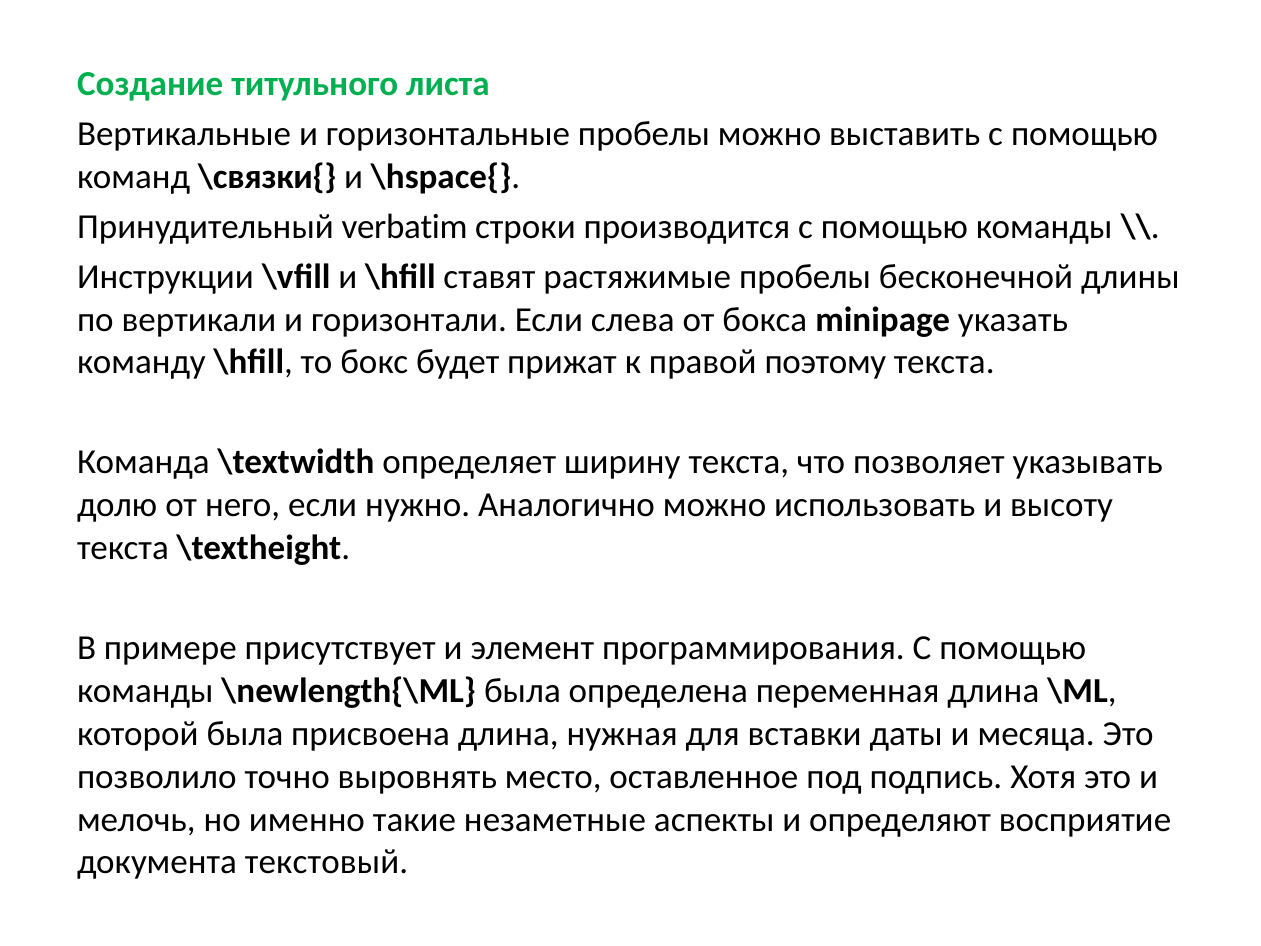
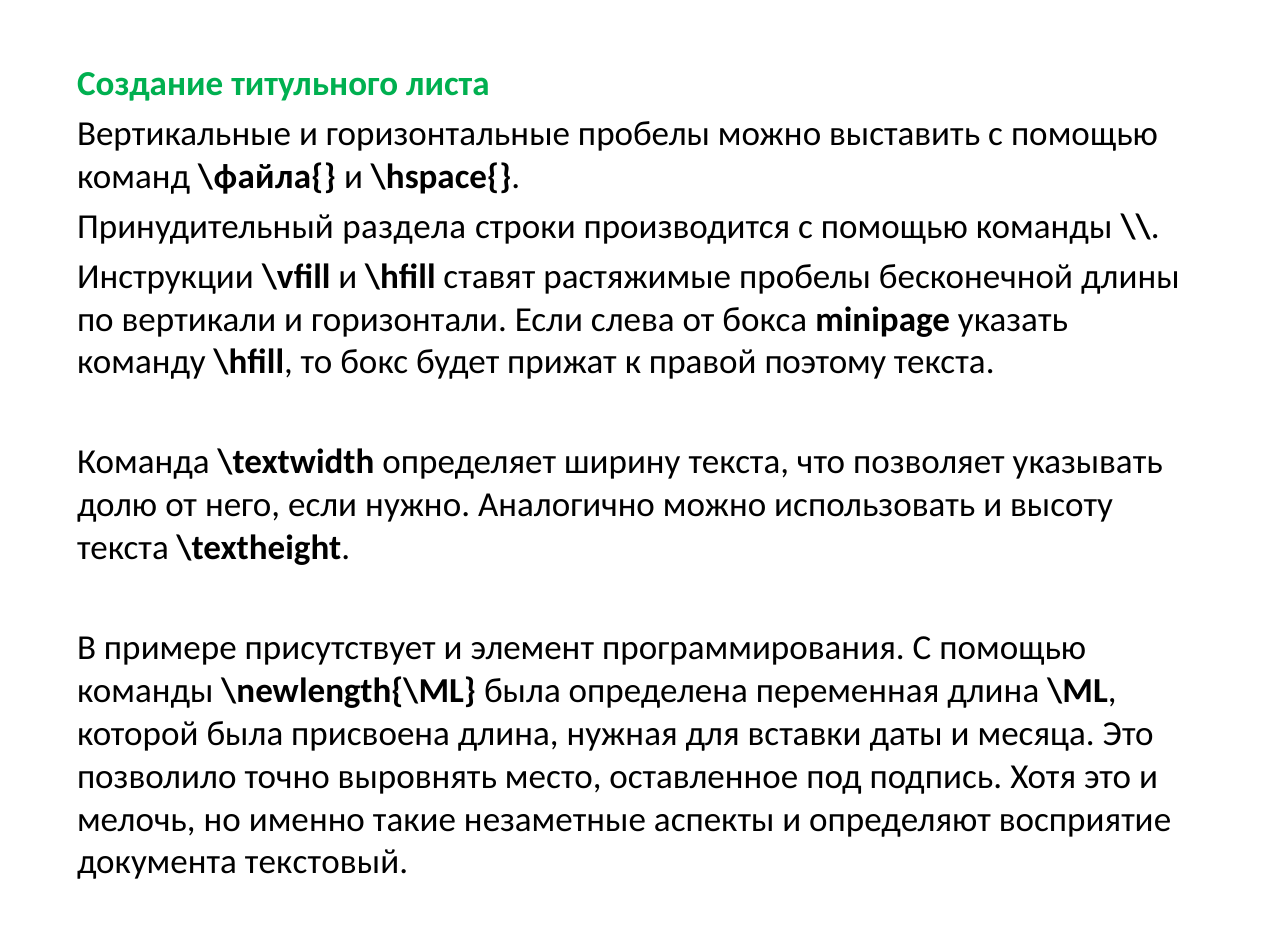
\связки{: \связки{ -> \файла{ (267, 177)
verbatim: verbatim -> раздела (404, 227)
